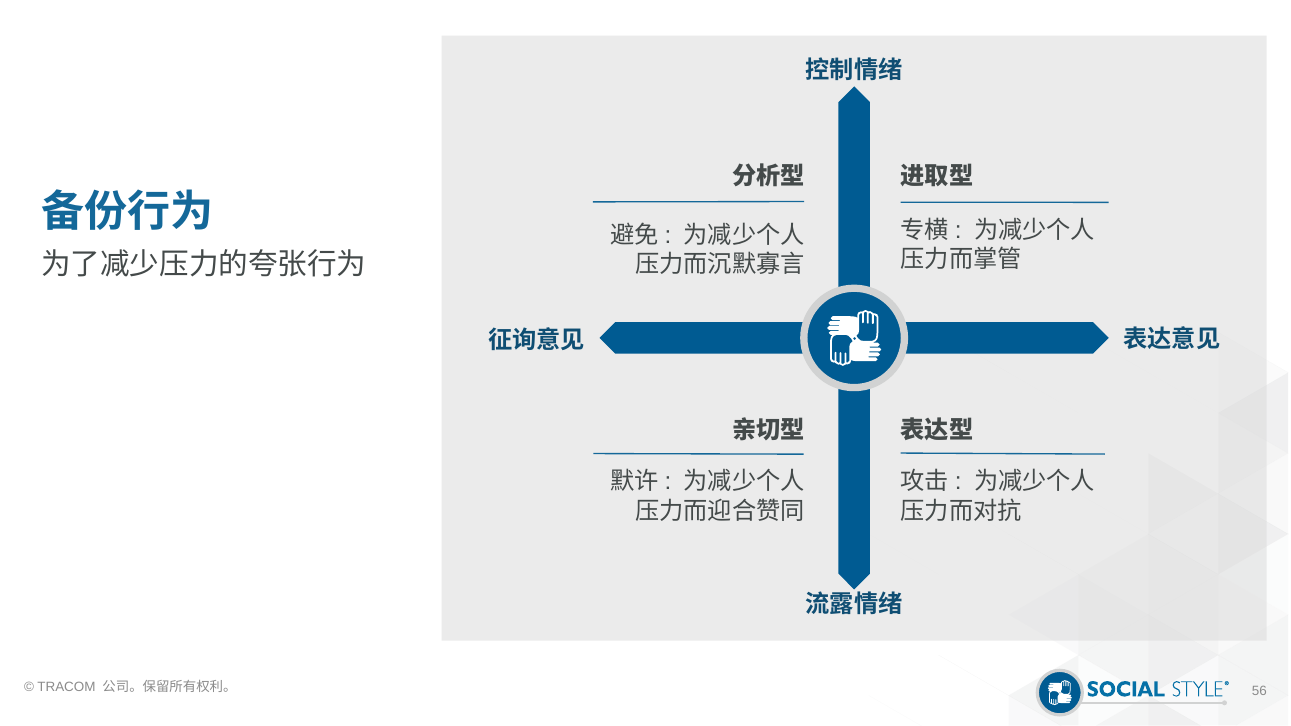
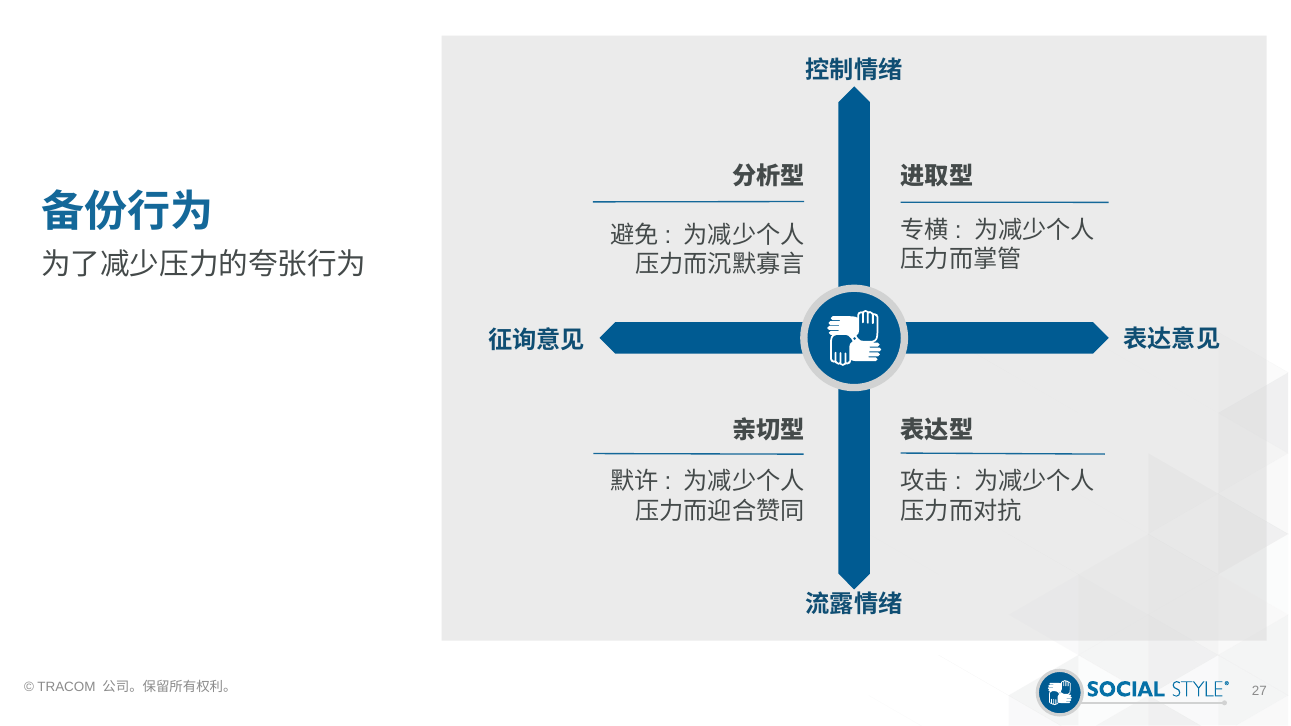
56: 56 -> 27 (1259, 691)
